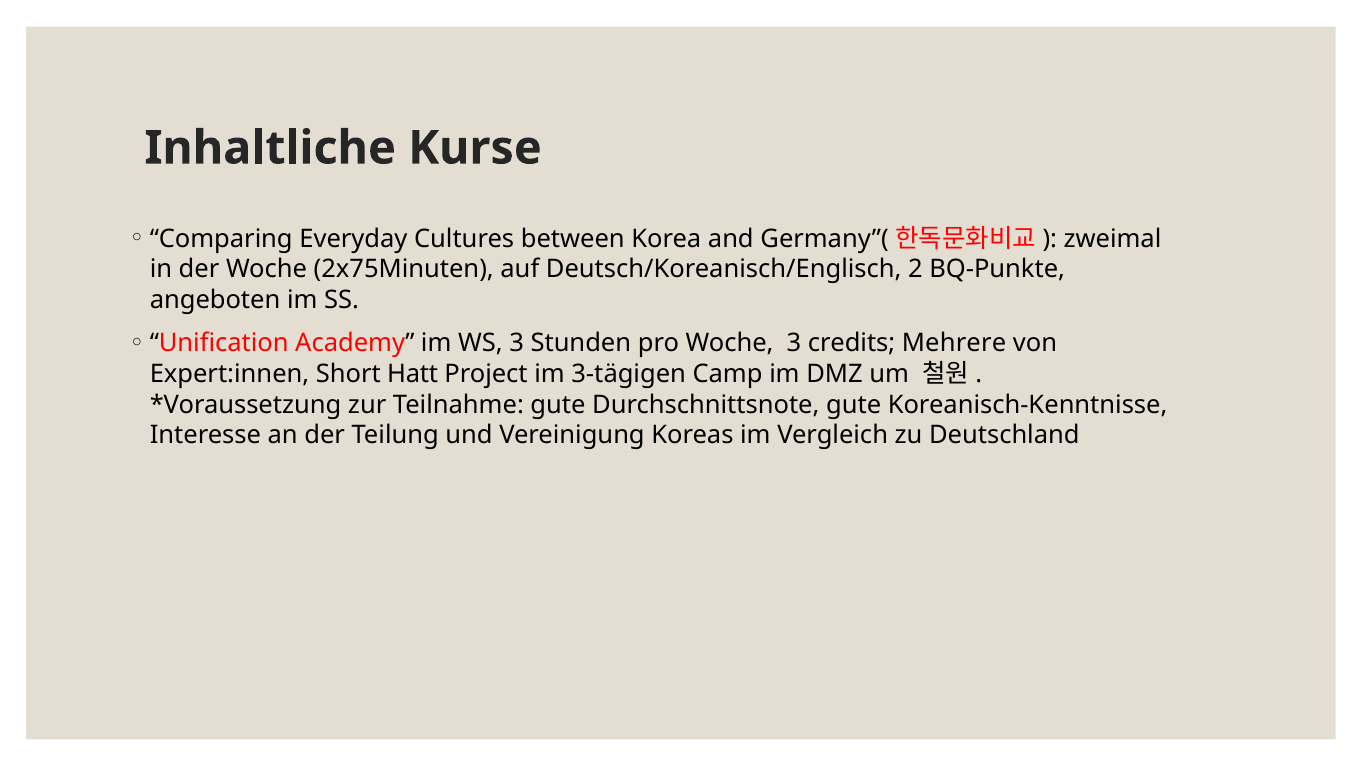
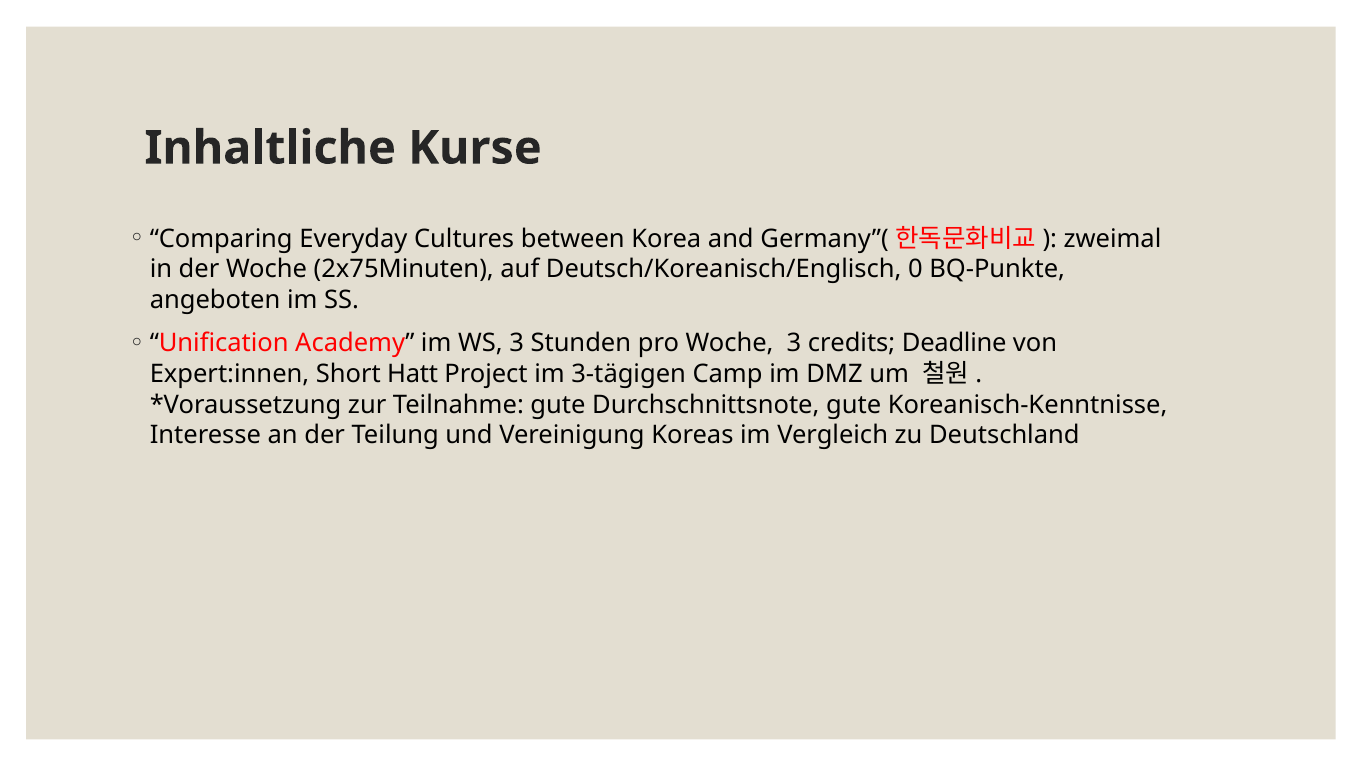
2: 2 -> 0 (915, 270)
Mehrere: Mehrere -> Deadline (954, 344)
